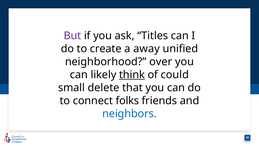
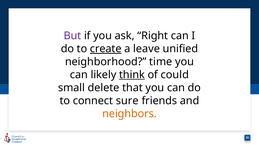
Titles: Titles -> Right (153, 36)
create underline: none -> present (106, 49)
away: away -> leave (147, 49)
over: over -> time (161, 62)
folks: folks -> sure (127, 100)
neighbors colour: blue -> orange (129, 113)
